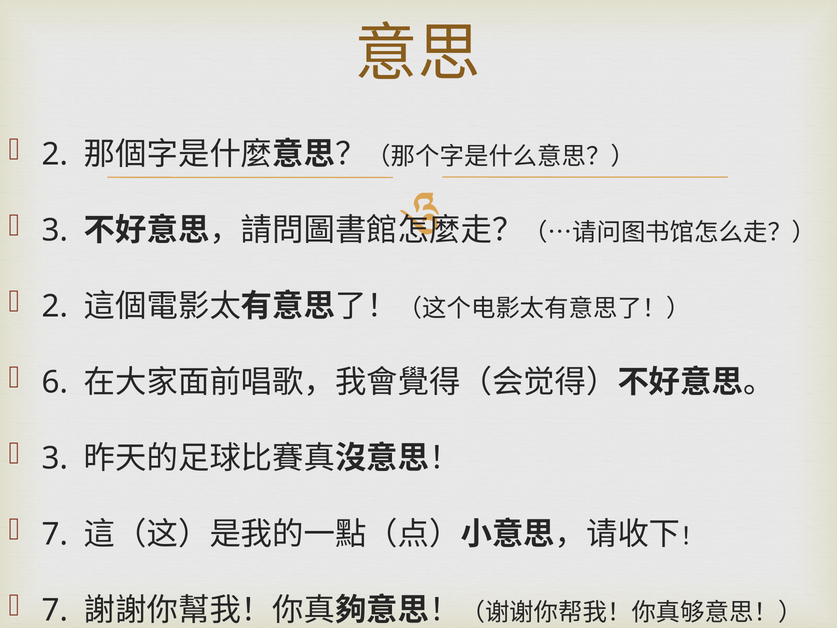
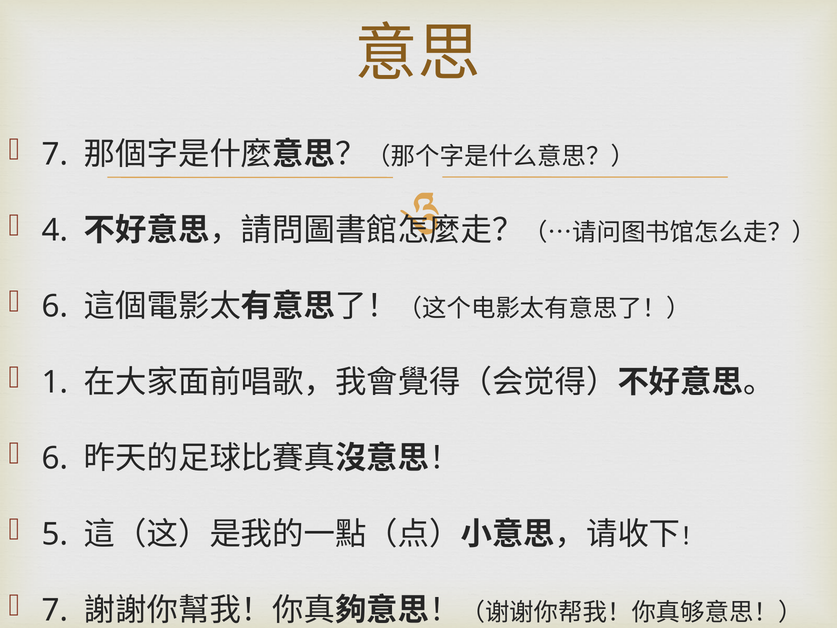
2: 2 -> 7 (55, 155)
3: 3 -> 4 (55, 230)
2: 2 -> 6 (55, 306)
6: 6 -> 1 (55, 382)
3: 3 -> 6 (55, 458)
7: 7 -> 5 (55, 534)
